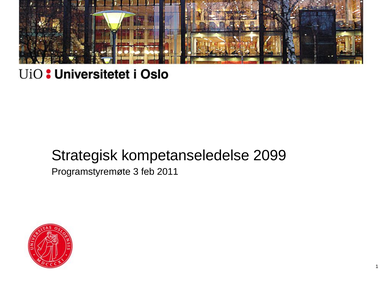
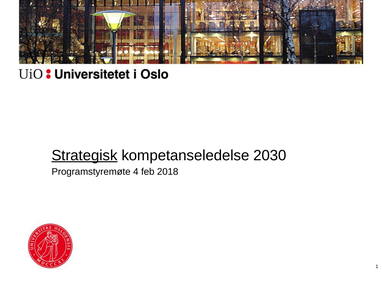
Strategisk underline: none -> present (85, 155)
2099: 2099 -> 2030 (270, 155)
3: 3 -> 4 (136, 171)
2011: 2011 -> 2018 (168, 171)
